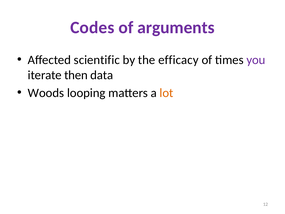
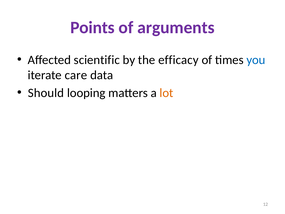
Codes: Codes -> Points (92, 28)
you colour: purple -> blue (256, 60)
then: then -> care (76, 75)
Woods: Woods -> Should (46, 93)
